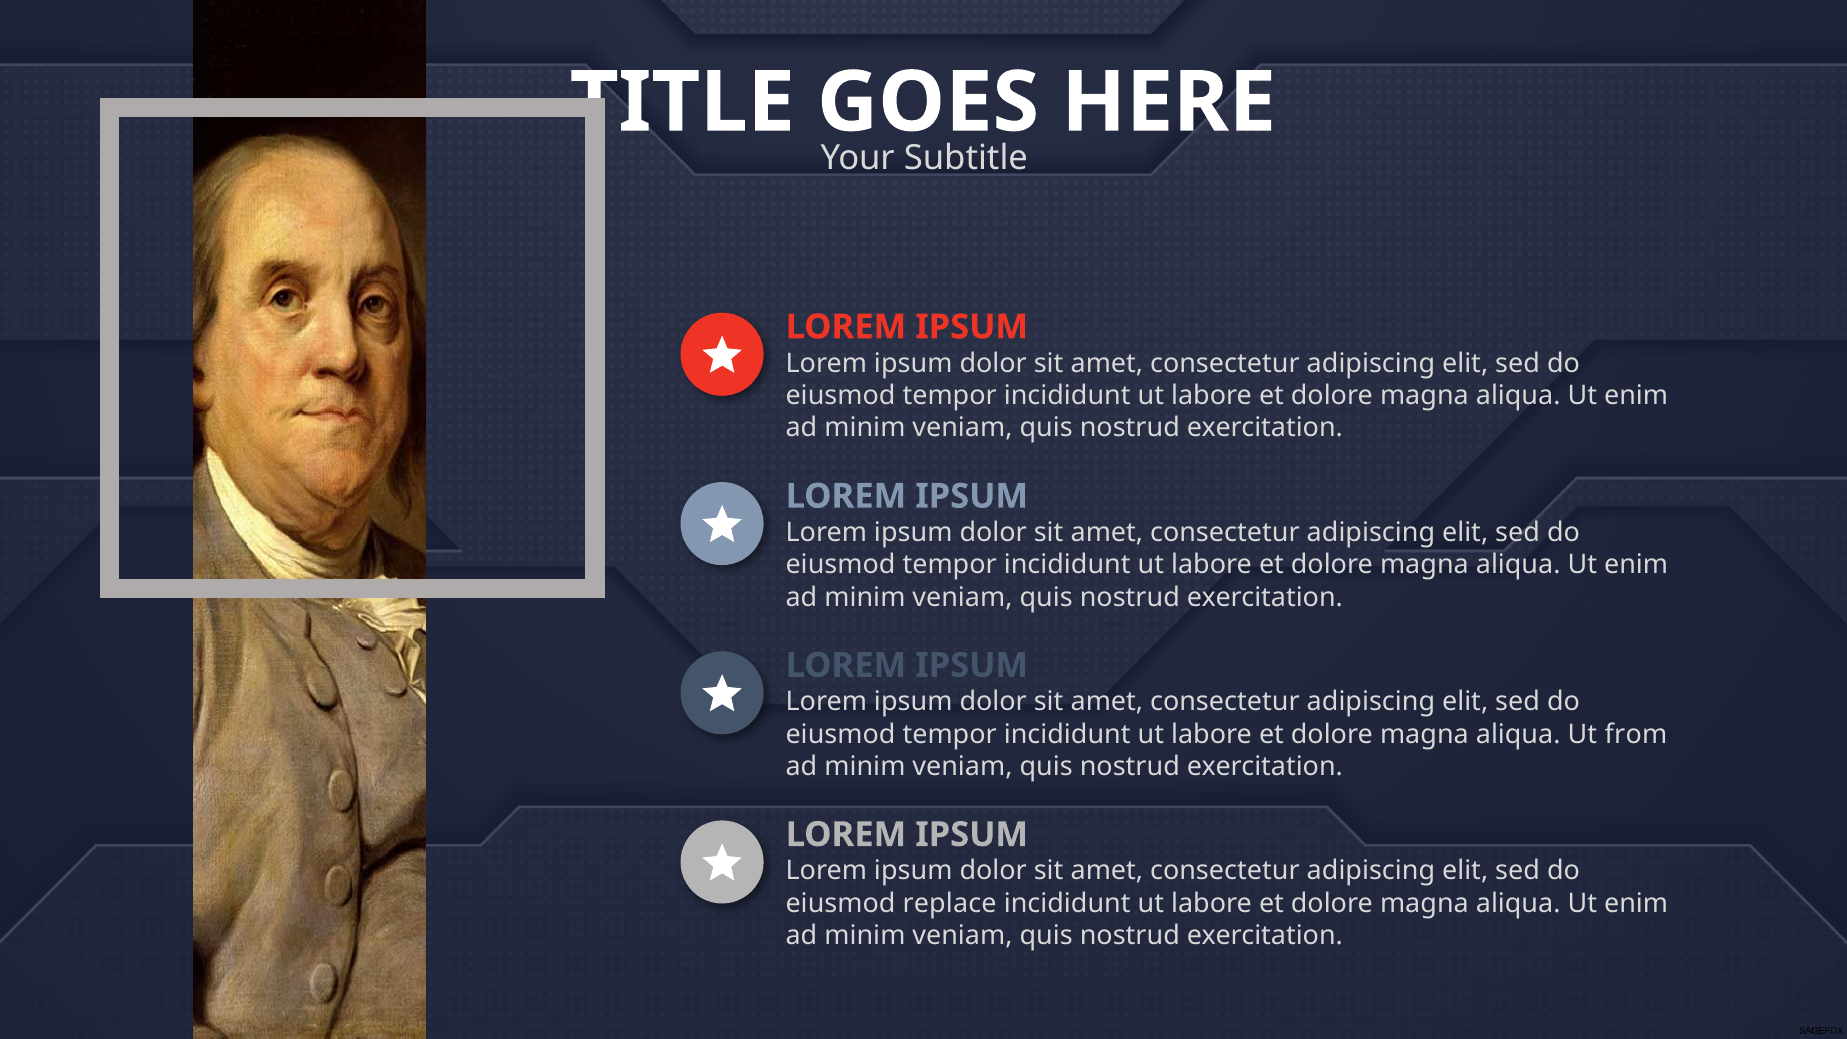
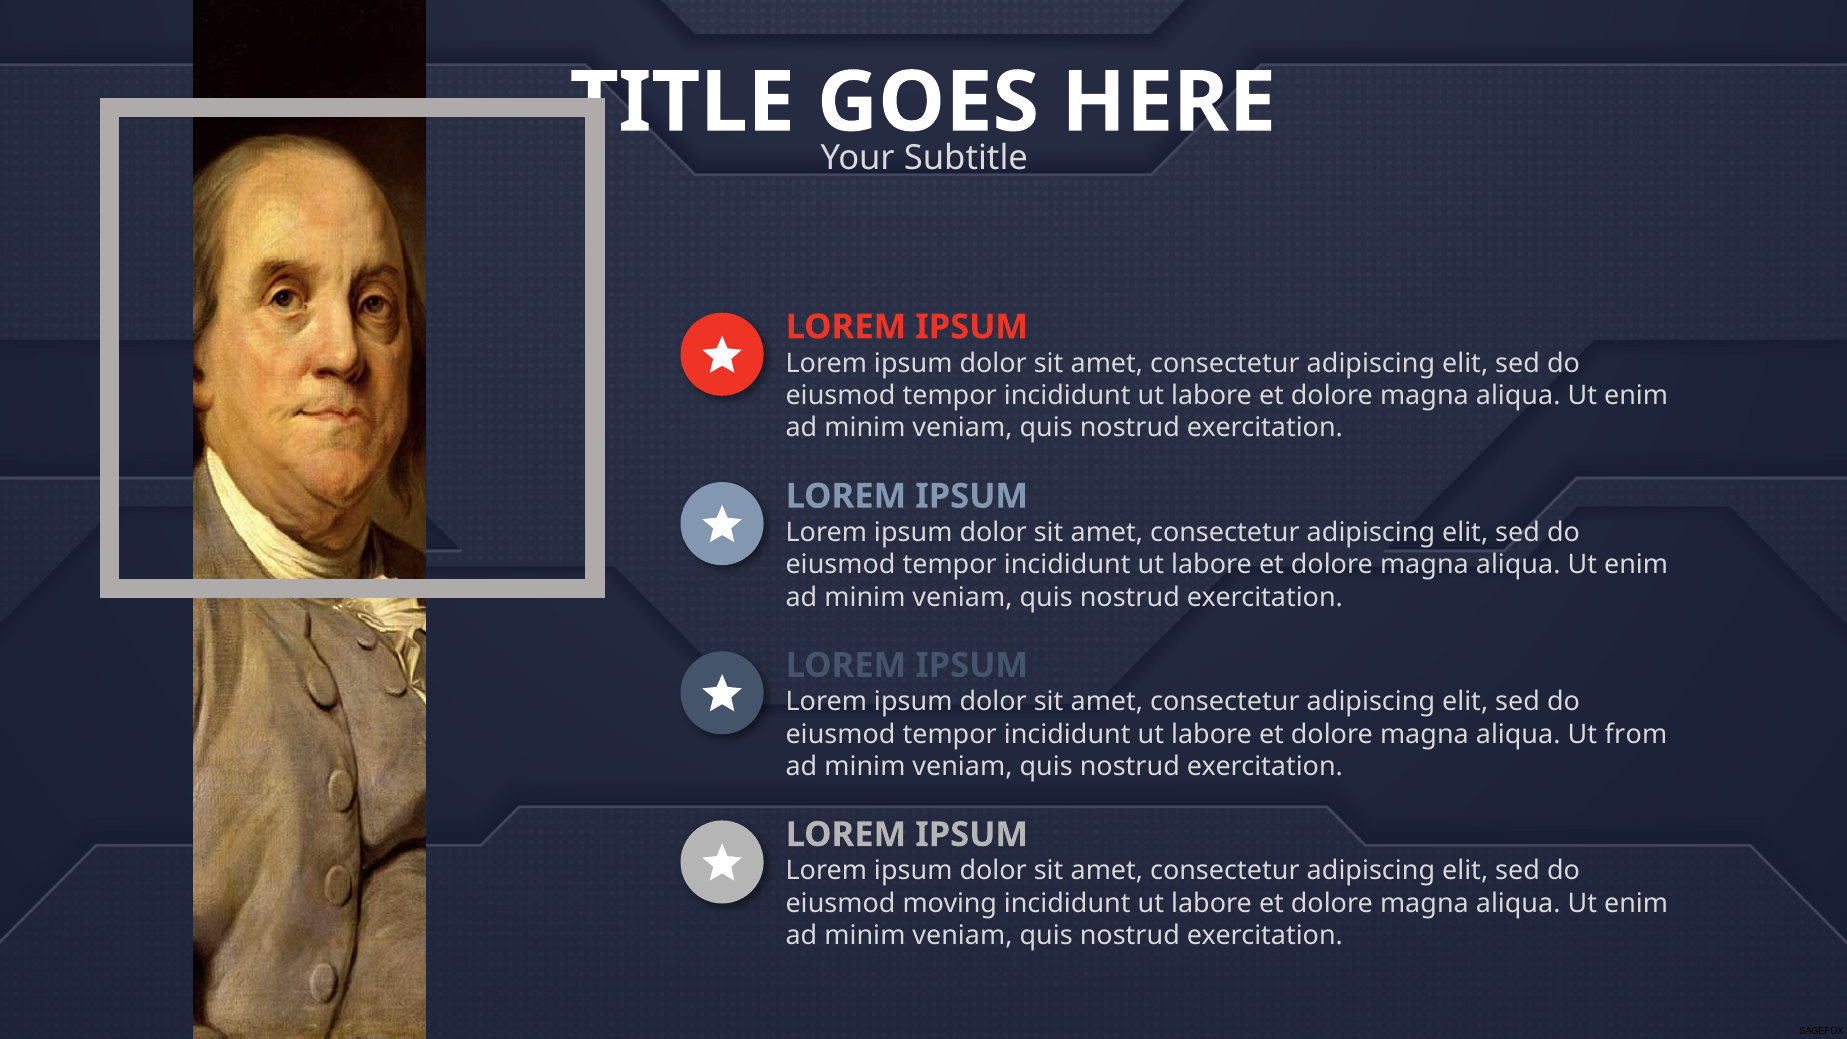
replace: replace -> moving (950, 903)
